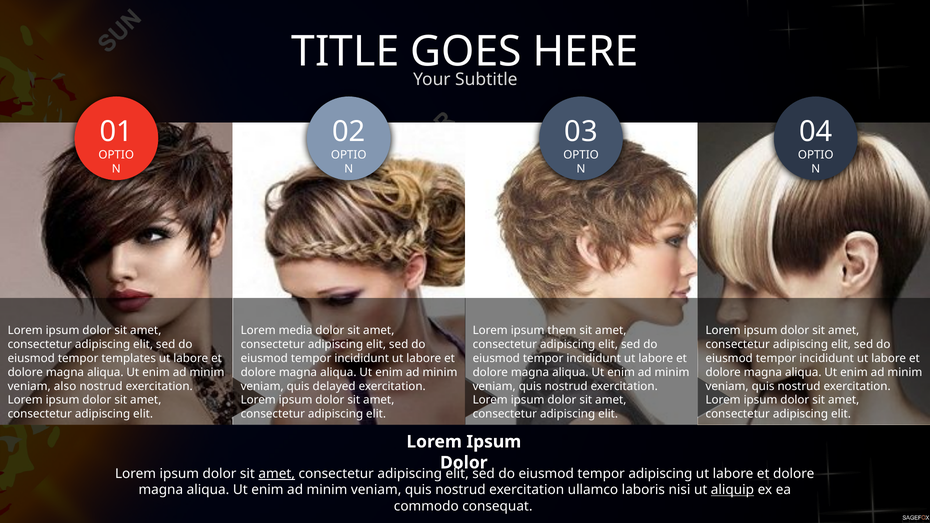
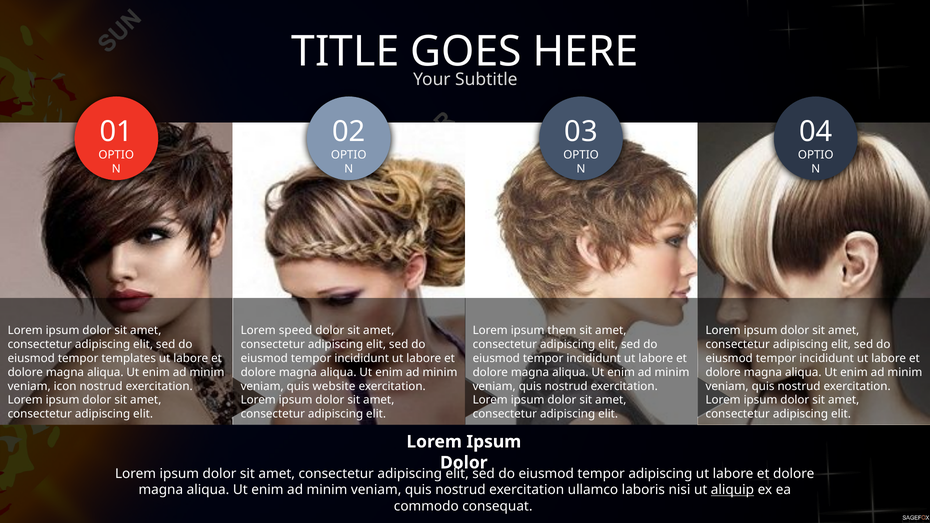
media: media -> speed (296, 330)
also: also -> icon (65, 386)
delayed: delayed -> website (334, 386)
amet underline: present -> none (277, 474)
